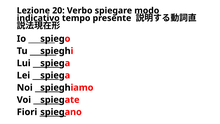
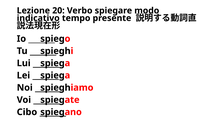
Fiori: Fiori -> Cibo (27, 112)
